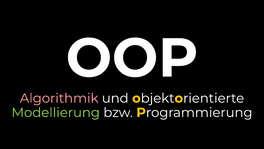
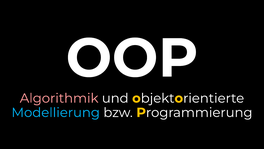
Modellierung colour: light green -> light blue (56, 112)
